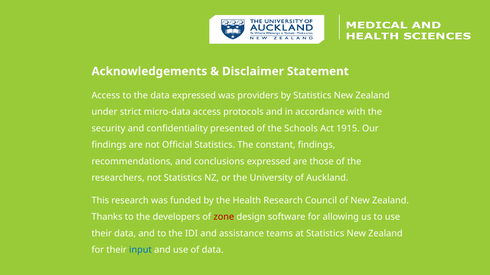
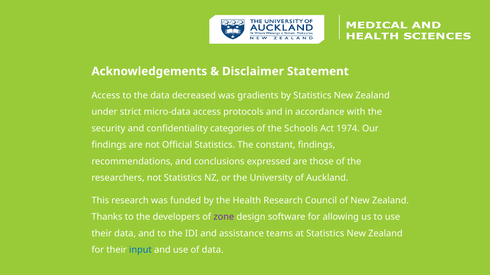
data expressed: expressed -> decreased (194, 96)
providers: providers -> gradients (258, 96)
presented: presented -> categories (232, 129)
1915: 1915 -> 1974 (348, 129)
zone colour: red -> purple (224, 217)
